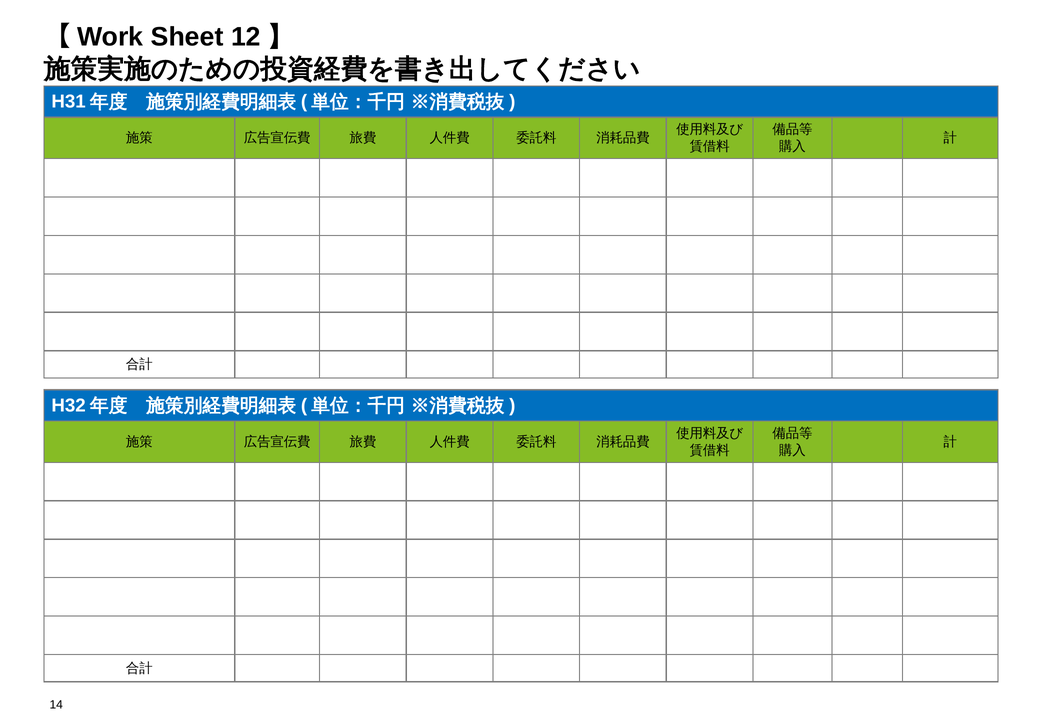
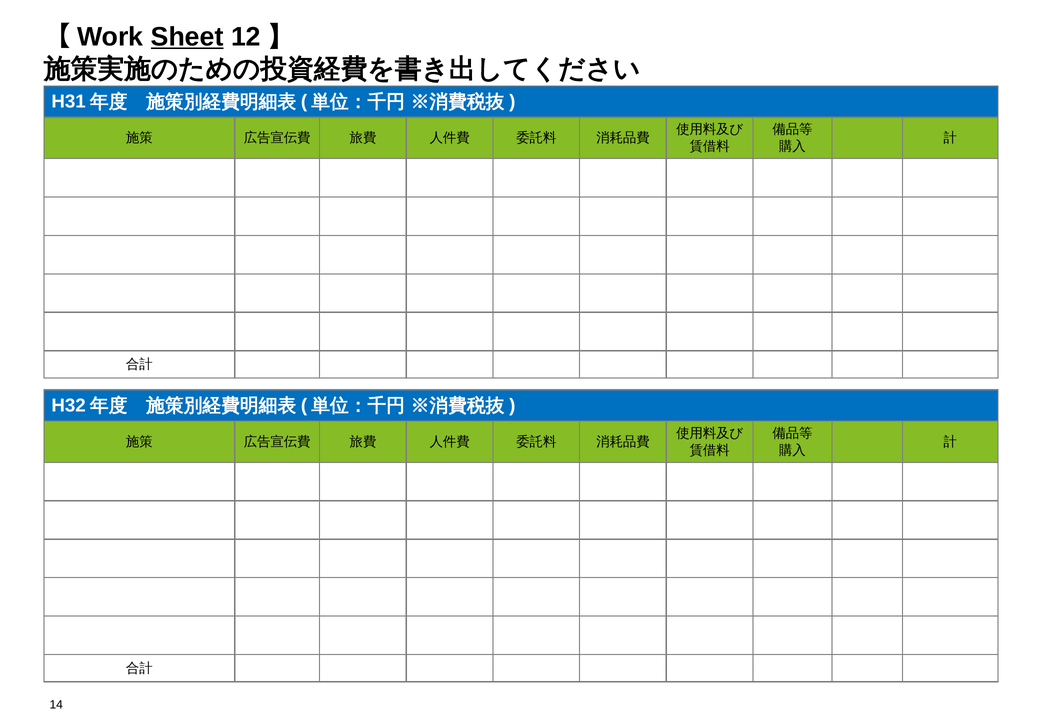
Sheet underline: none -> present (187, 37)
